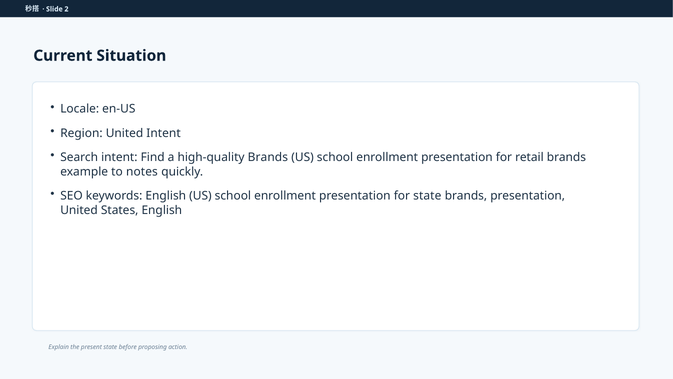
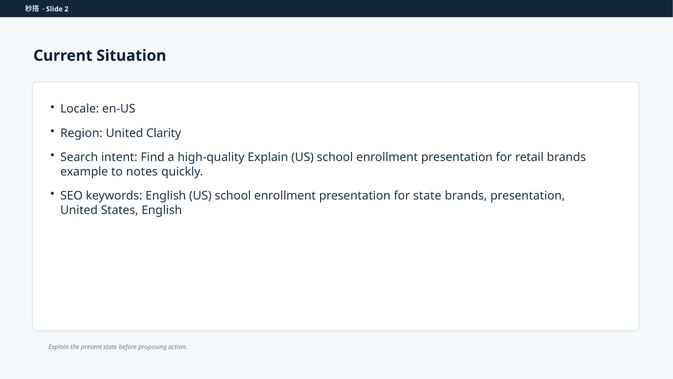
United Intent: Intent -> Clarity (164, 133)
high-quality Brands: Brands -> Explain (268, 157)
